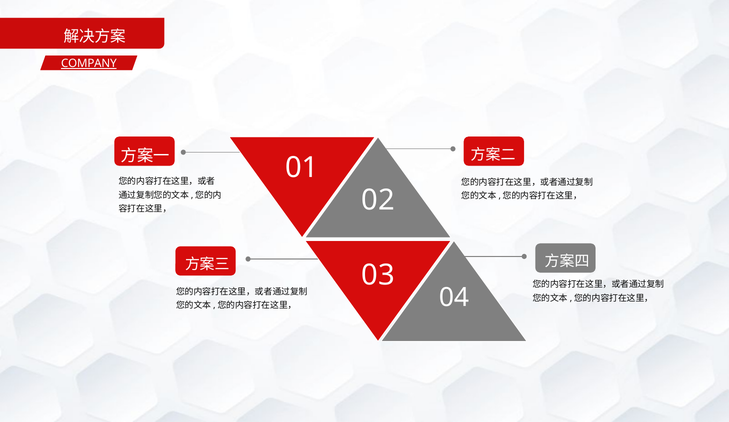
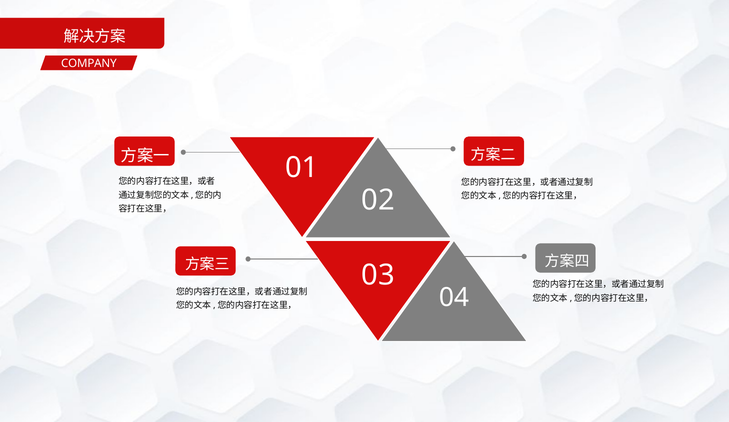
COMPANY underline: present -> none (89, 64)
